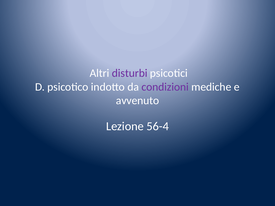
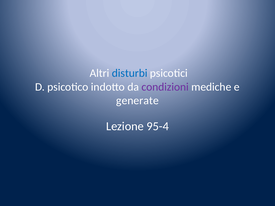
disturbi colour: purple -> blue (130, 73)
avvenuto: avvenuto -> generate (137, 101)
56-4: 56-4 -> 95-4 (158, 126)
